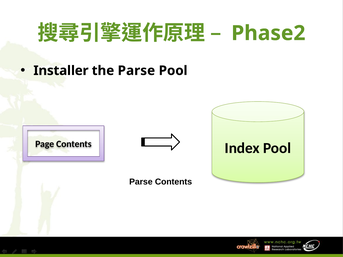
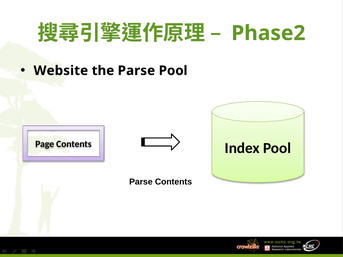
Installer: Installer -> Website (61, 71)
